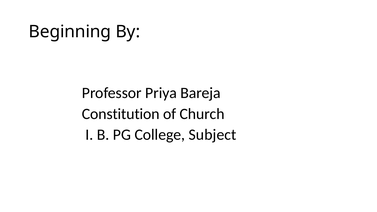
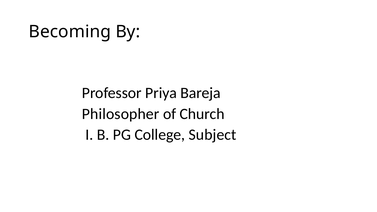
Beginning: Beginning -> Becoming (70, 32)
Constitution: Constitution -> Philosopher (121, 114)
